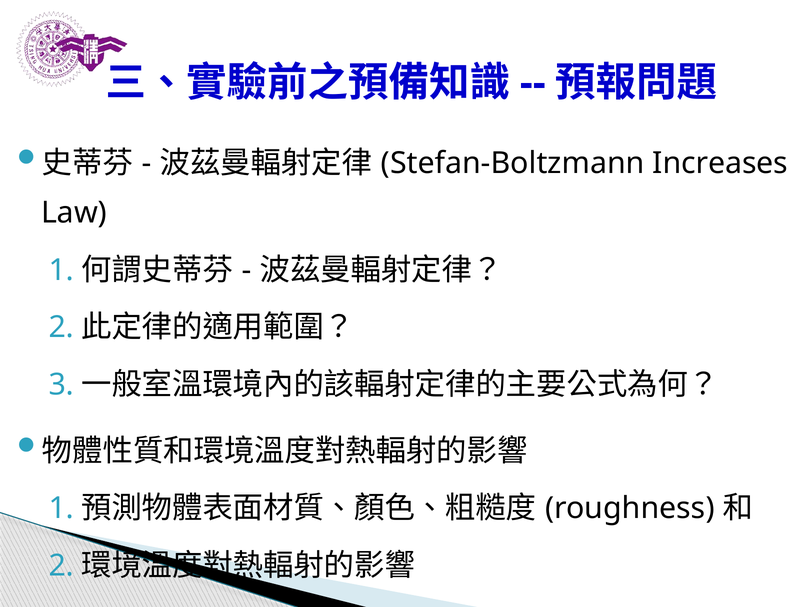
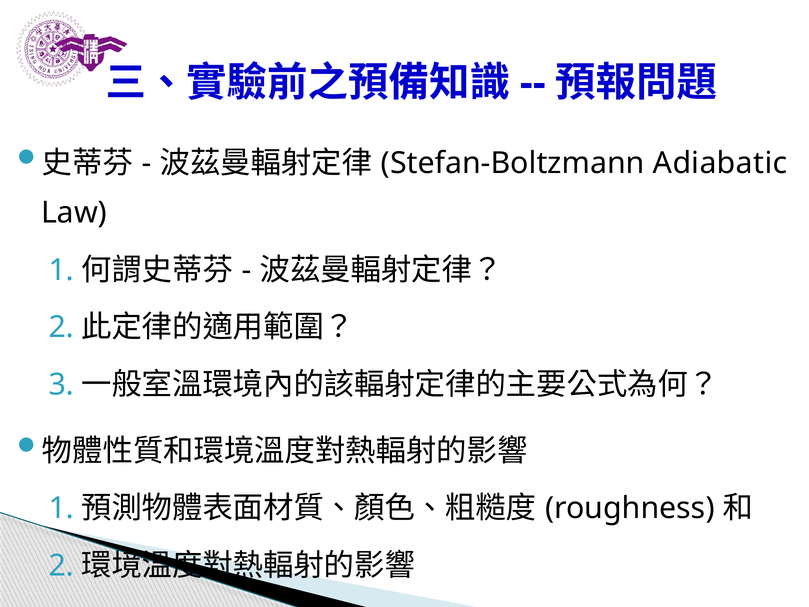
Increases: Increases -> Adiabatic (720, 163)
